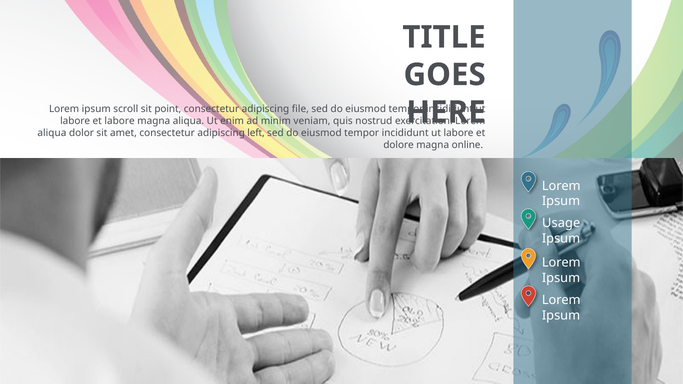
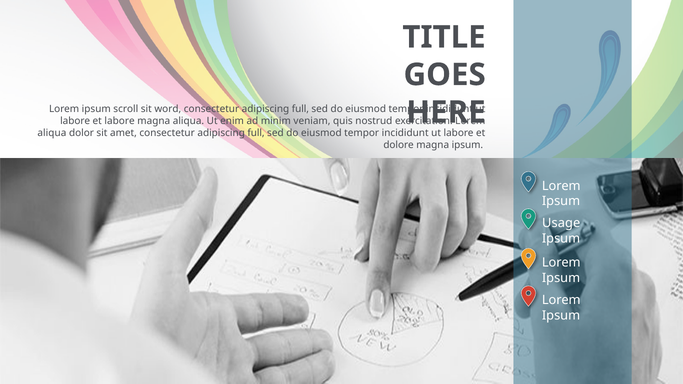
point: point -> word (168, 109)
file: file -> full (300, 109)
amet consectetur adipiscing left: left -> full (256, 133)
magna online: online -> ipsum (467, 145)
